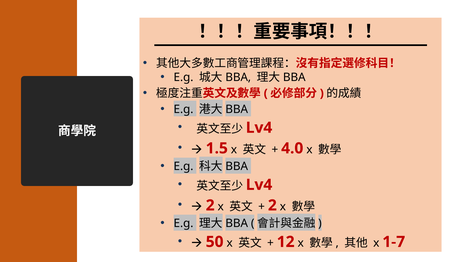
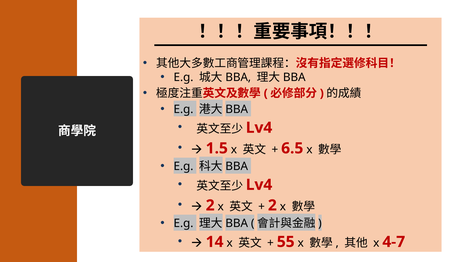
4.0: 4.0 -> 6.5 (292, 148)
50: 50 -> 14 (215, 242)
12: 12 -> 55 (286, 242)
1-7: 1-7 -> 4-7 (394, 242)
